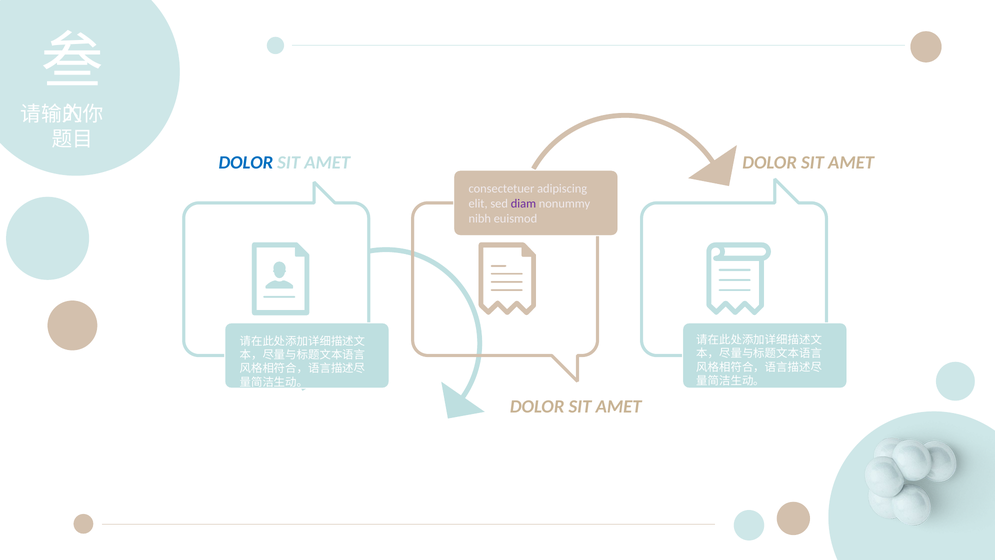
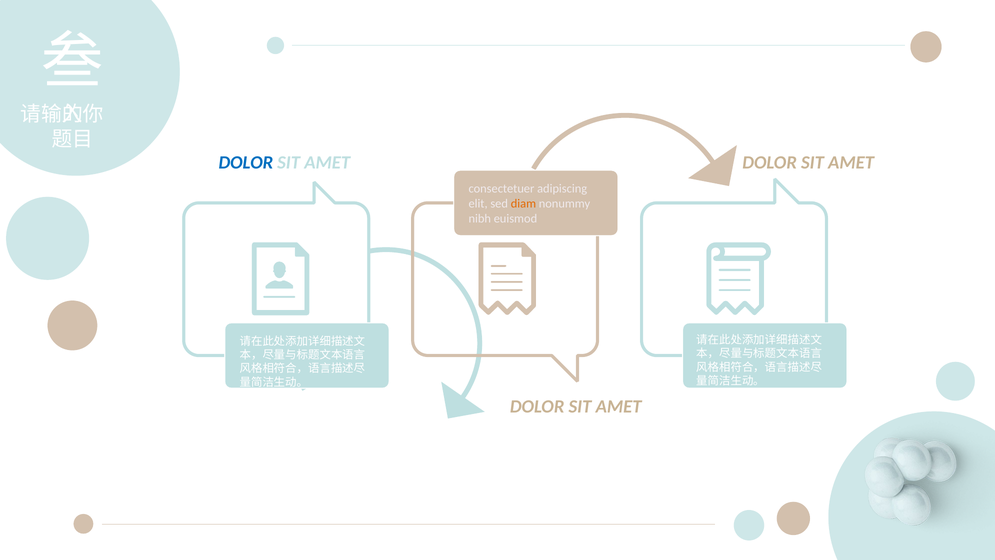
diam colour: purple -> orange (523, 203)
